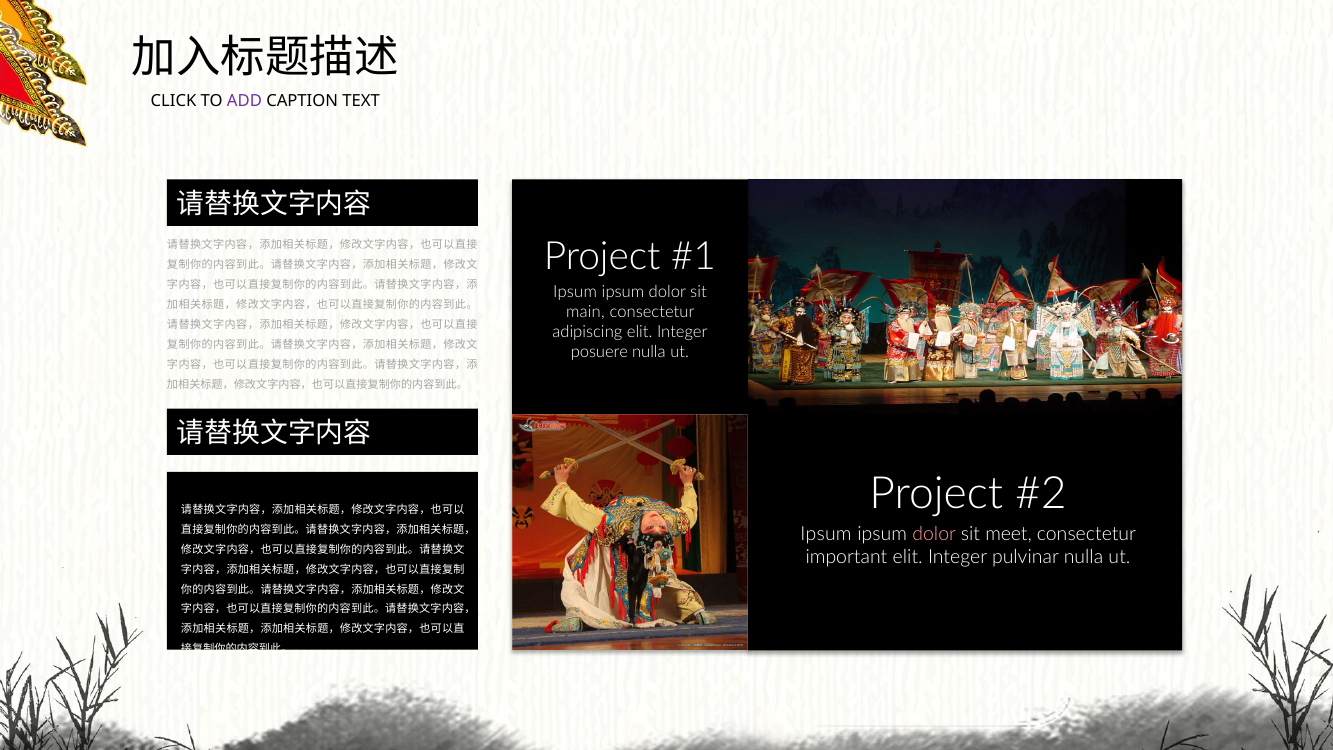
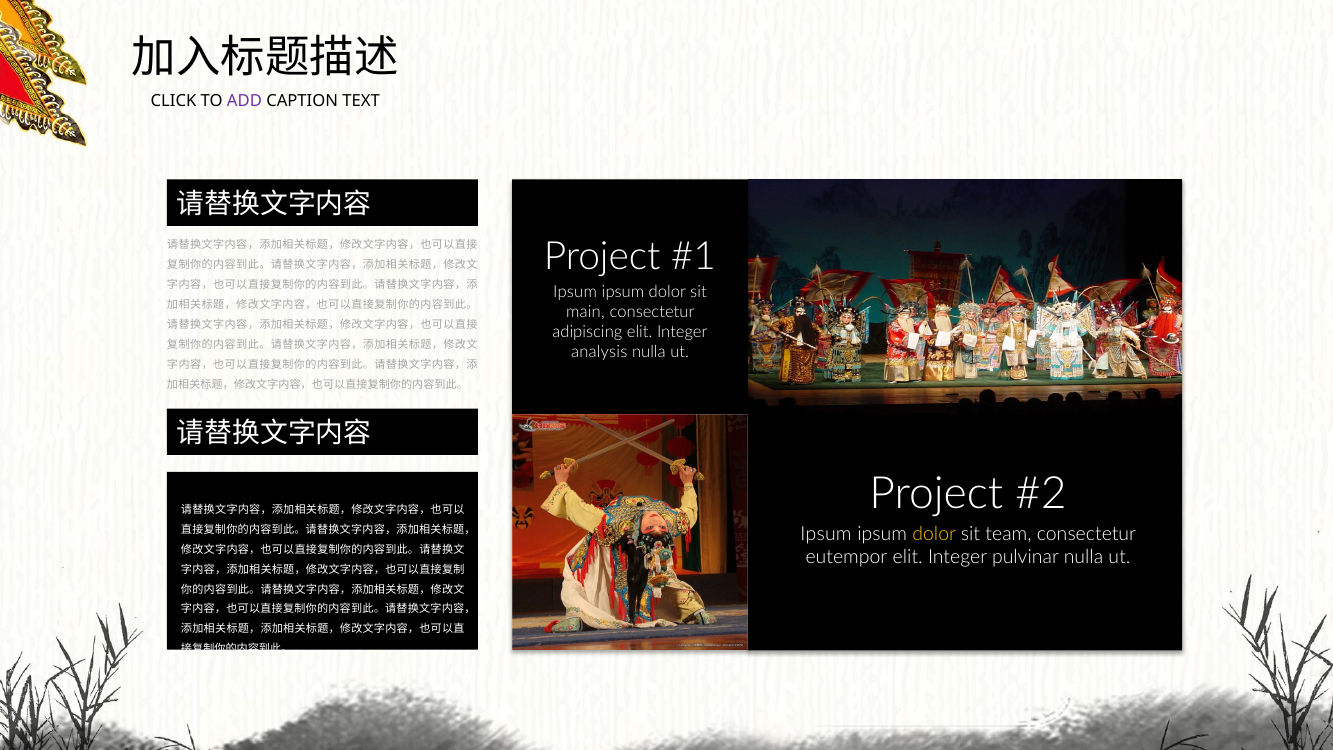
posuere: posuere -> analysis (599, 352)
dolor colour: pink -> yellow (934, 534)
meet: meet -> team (1009, 534)
important: important -> eutempor (846, 558)
